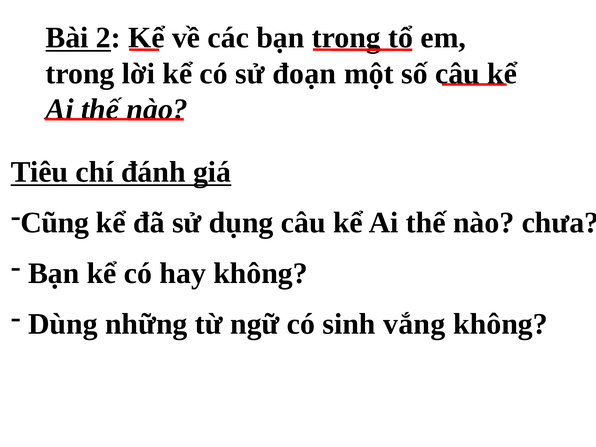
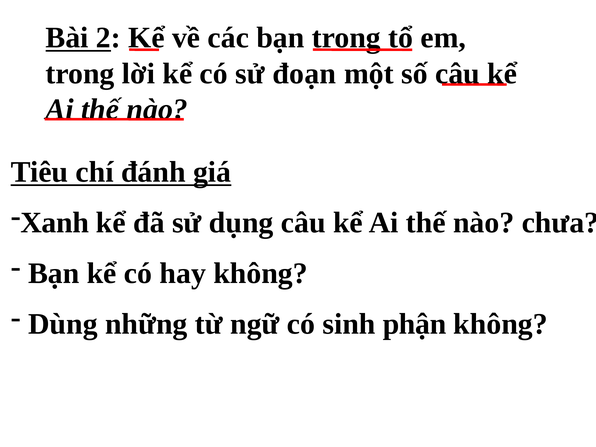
Cũng: Cũng -> Xanh (55, 223)
vắng: vắng -> phận (415, 324)
